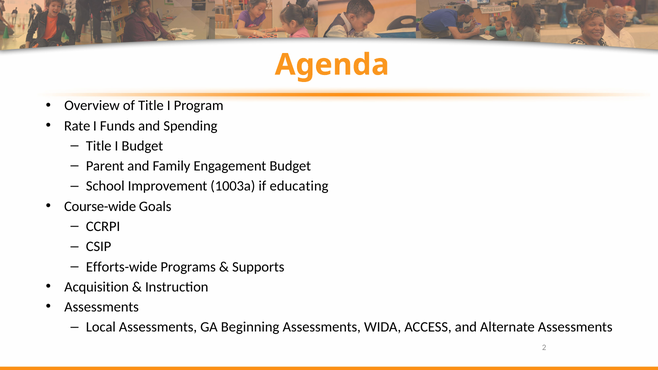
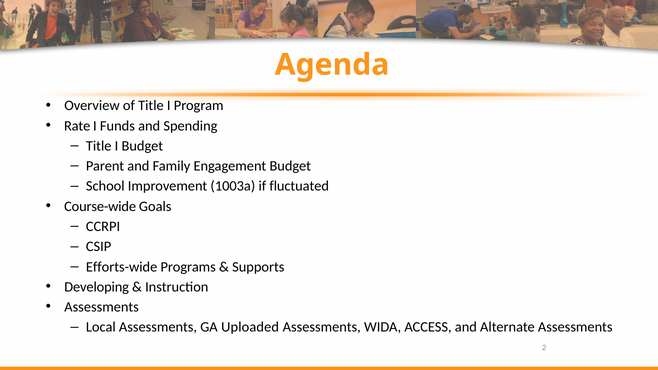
educating: educating -> fluctuated (299, 186)
Acquisition: Acquisition -> Developing (97, 287)
Beginning: Beginning -> Uploaded (250, 327)
